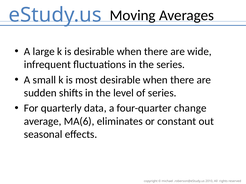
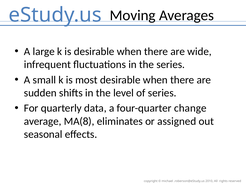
MA(6: MA(6 -> MA(8 (79, 122)
constant: constant -> assigned (177, 122)
